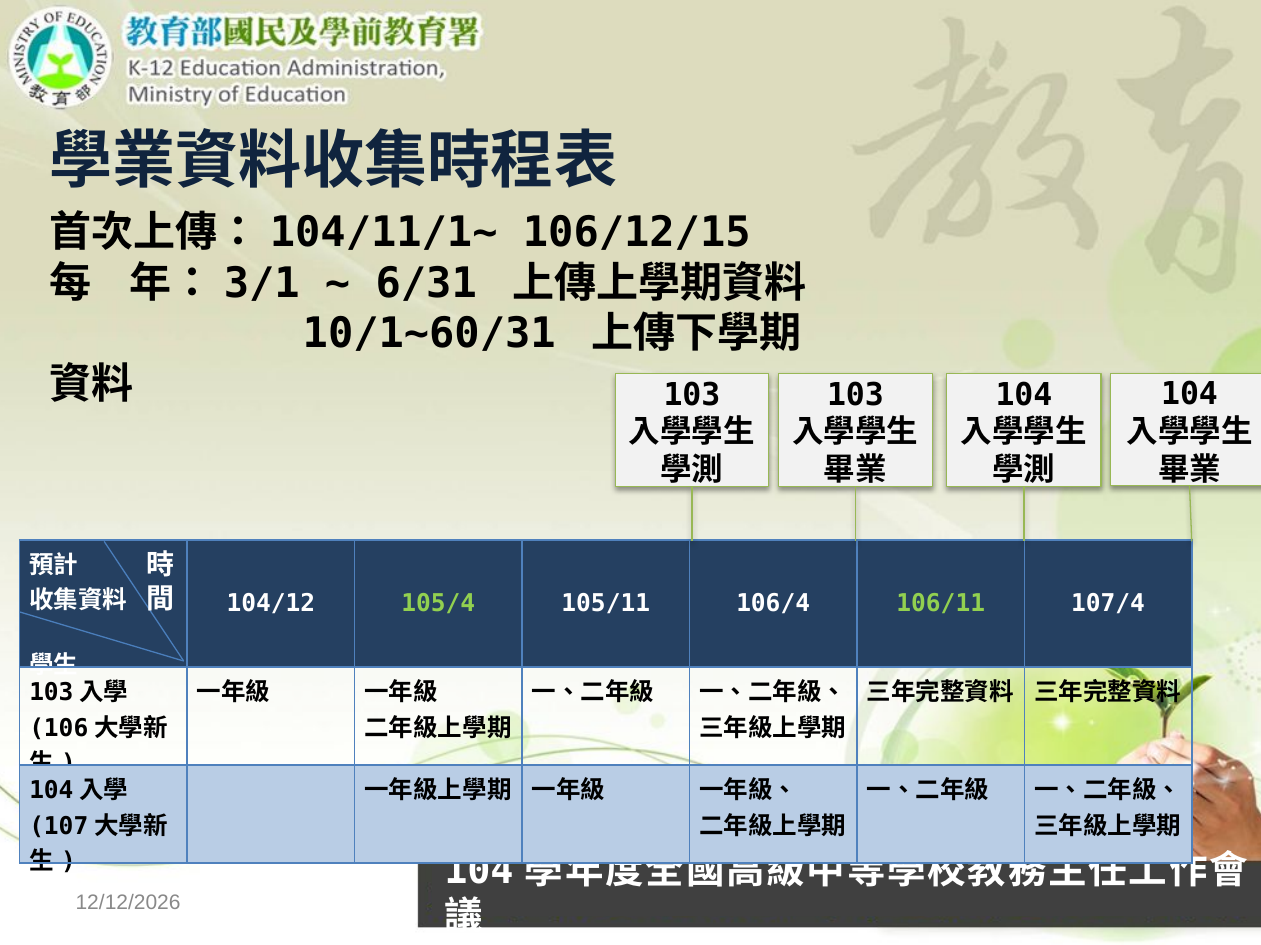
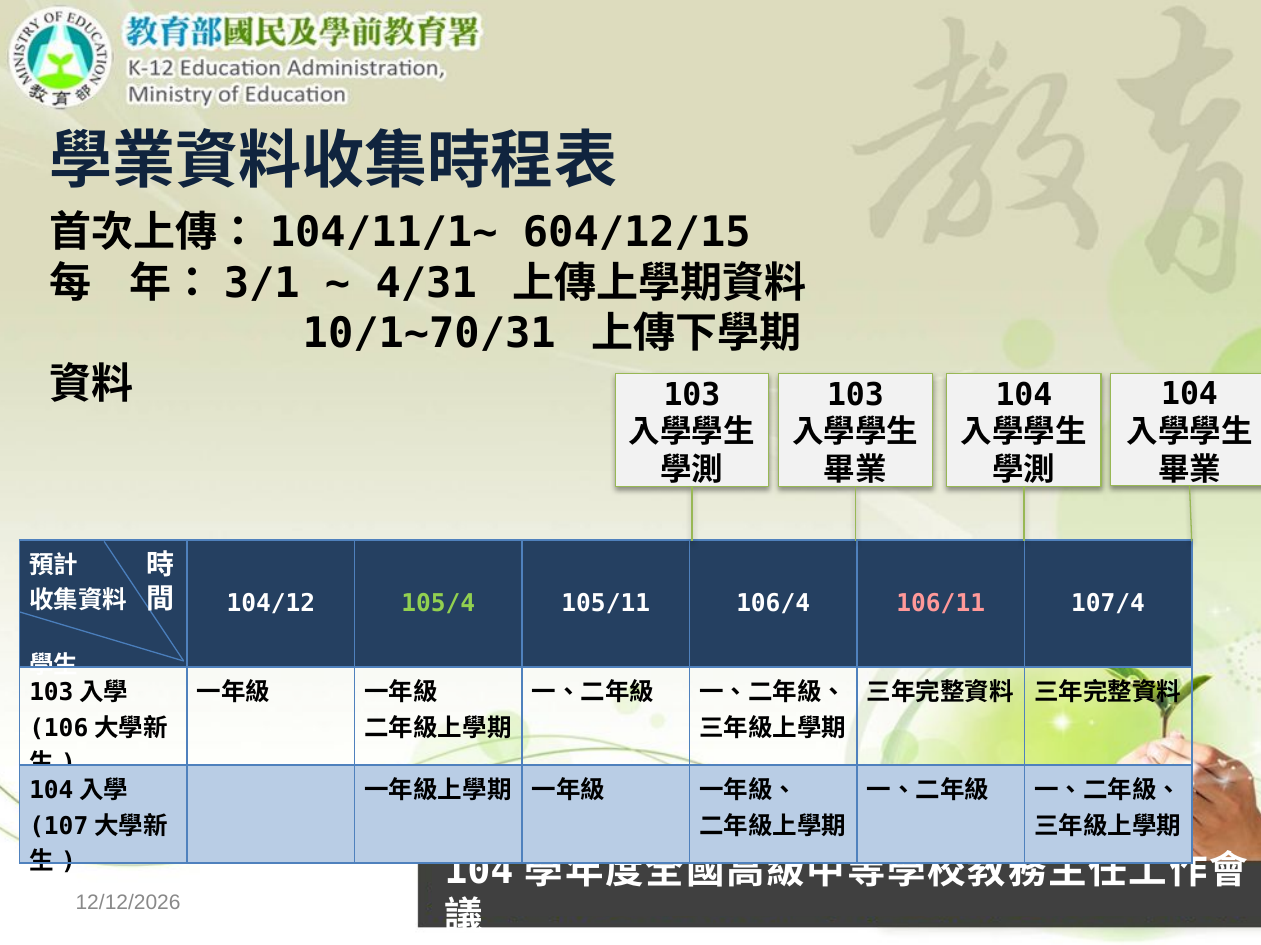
106/12/15: 106/12/15 -> 604/12/15 (637, 233)
6/31: 6/31 -> 4/31 (426, 284)
10/1~60/31: 10/1~60/31 -> 10/1~70/31 (429, 334)
106/11 colour: light green -> pink (941, 604)
